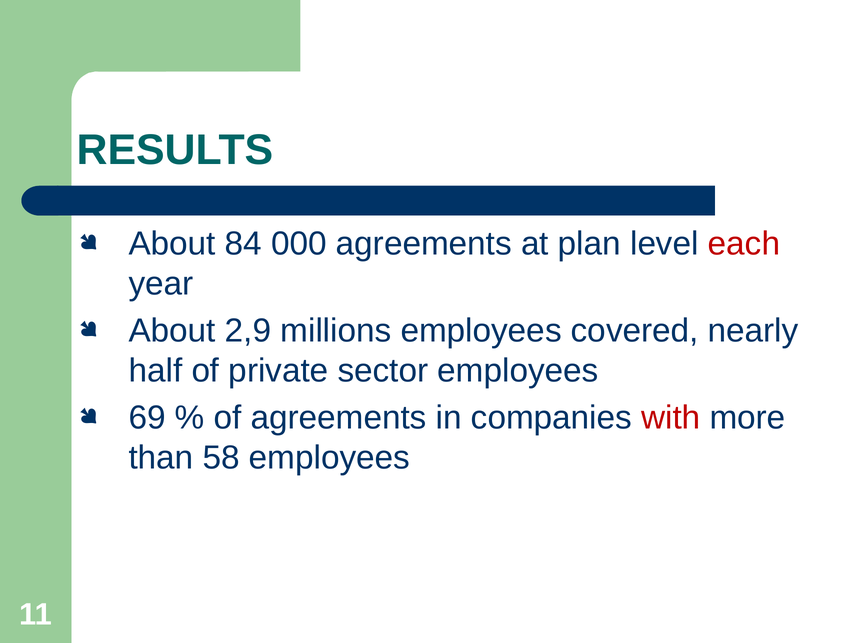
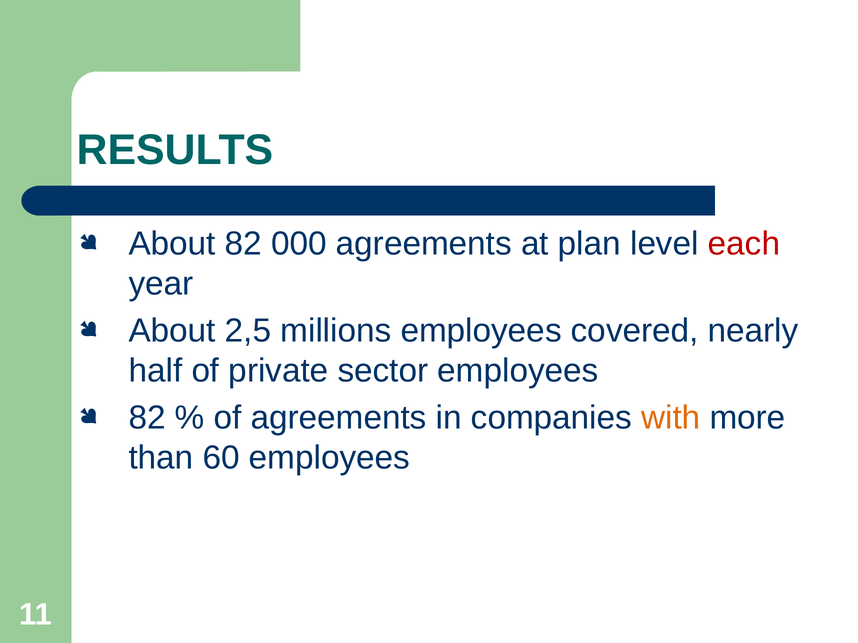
About 84: 84 -> 82 (243, 244)
2,9: 2,9 -> 2,5 (248, 331)
69: 69 -> 82 (147, 418)
with colour: red -> orange (671, 418)
58: 58 -> 60 (221, 458)
